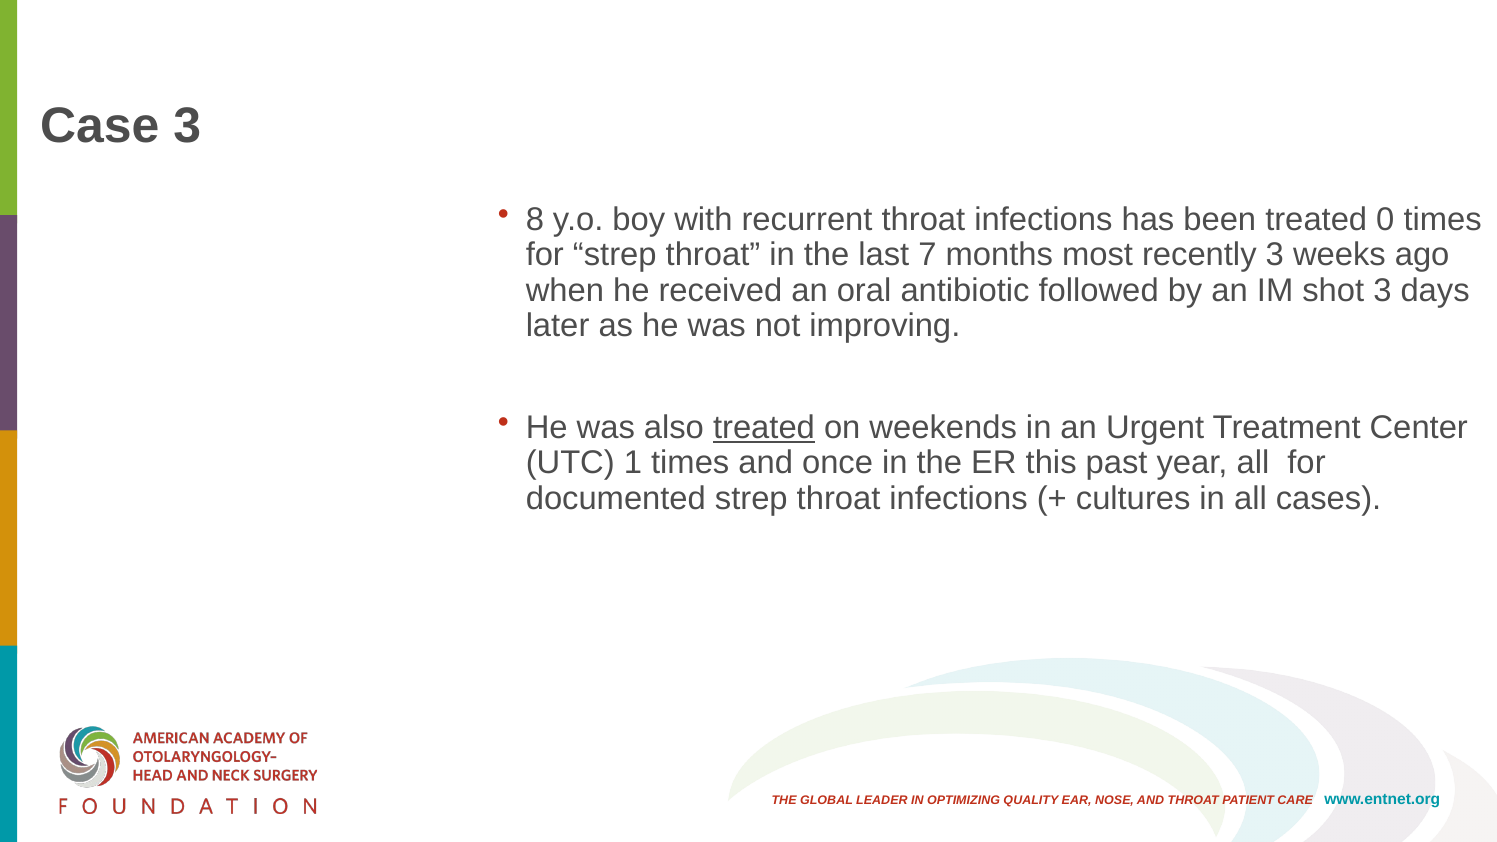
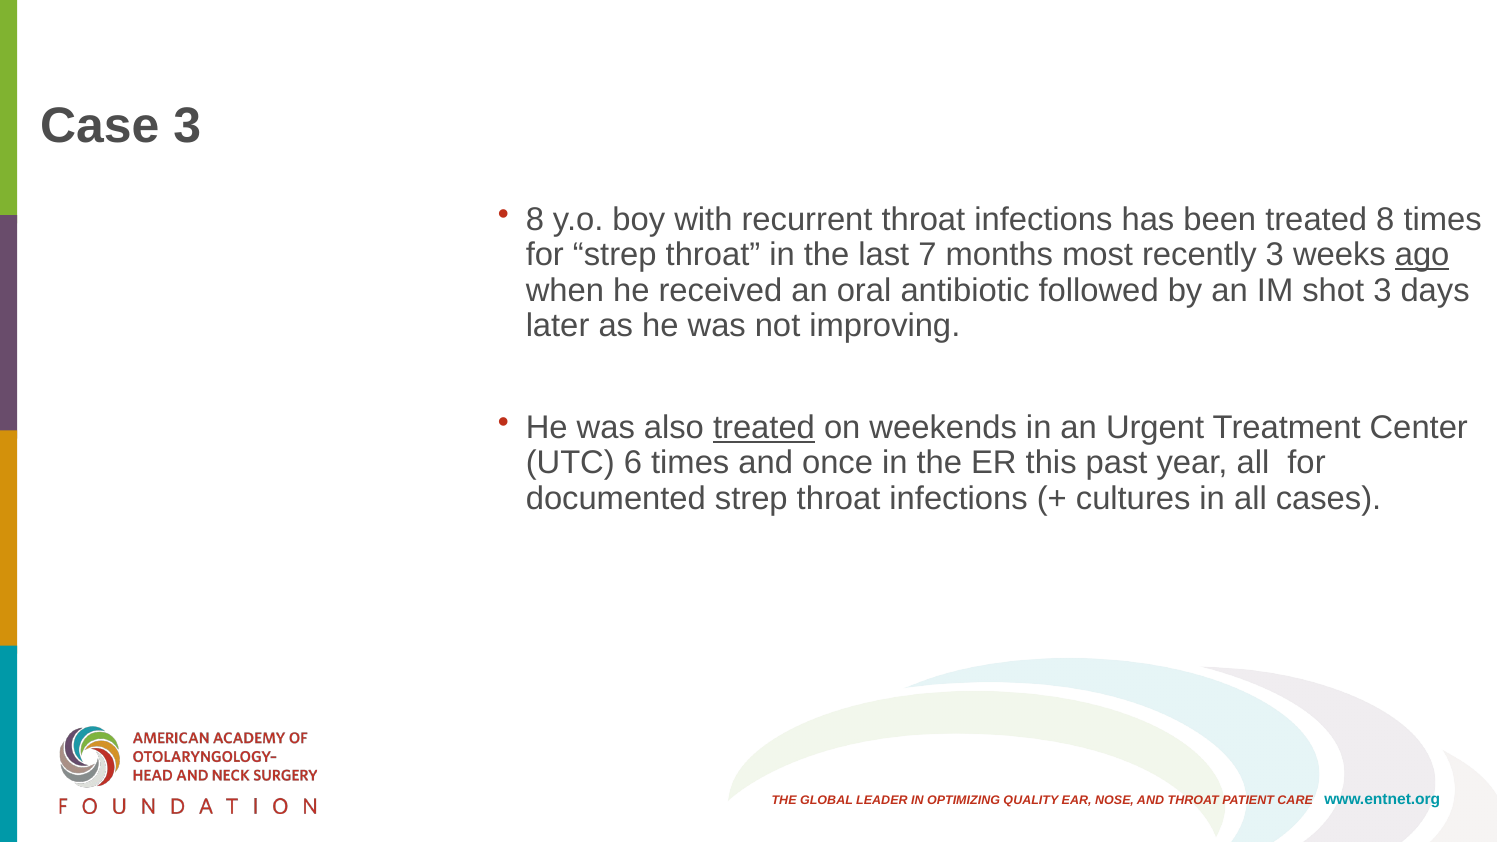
treated 0: 0 -> 8 (1385, 220)
ago underline: none -> present (1422, 255)
1: 1 -> 6 (633, 463)
